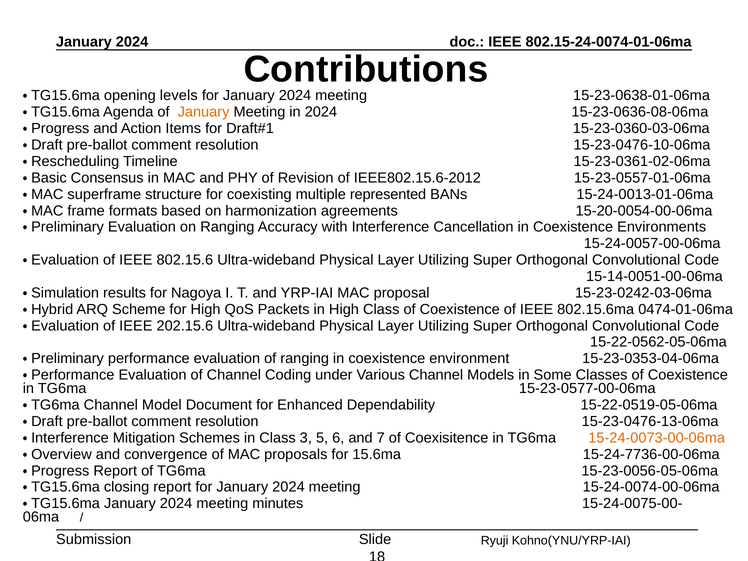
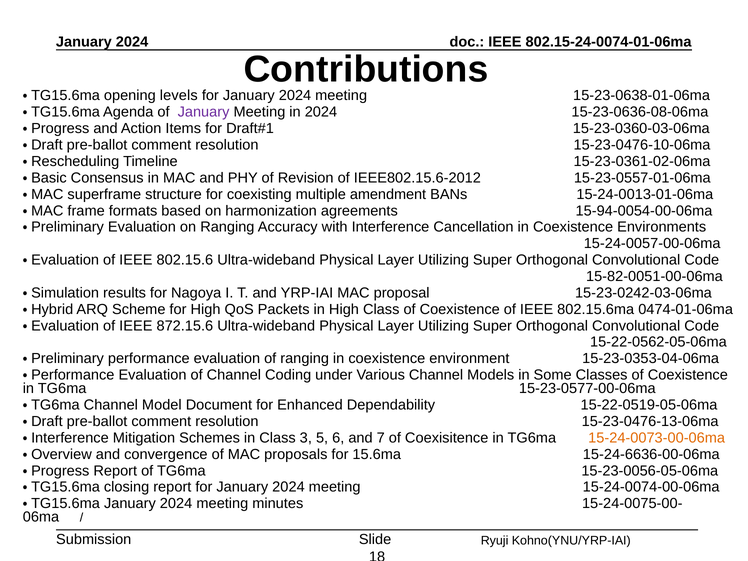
January colour: orange -> purple (204, 112)
represented: represented -> amendment (388, 194)
15-20-0054-00-06ma: 15-20-0054-00-06ma -> 15-94-0054-00-06ma (644, 211)
15-14-0051-00-06ma: 15-14-0051-00-06ma -> 15-82-0051-00-06ma (654, 276)
202.15.6: 202.15.6 -> 872.15.6 (185, 326)
15-24-7736-00-06ma: 15-24-7736-00-06ma -> 15-24-6636-00-06ma (651, 454)
